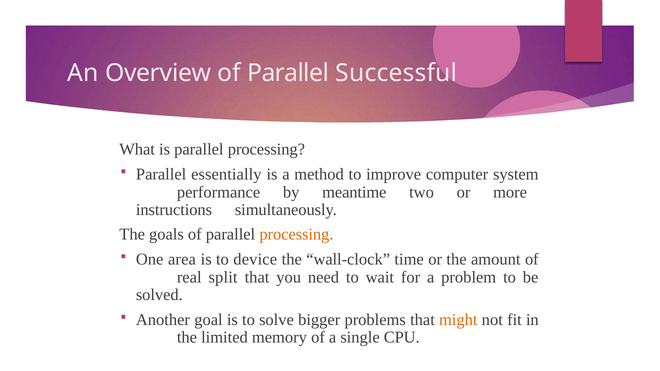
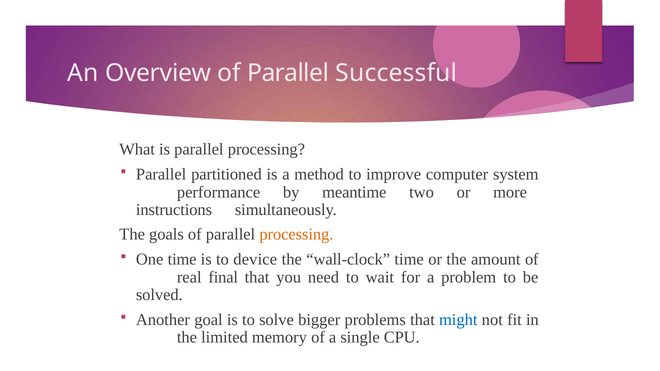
essentially: essentially -> partitioned (226, 174)
One area: area -> time (182, 260)
split: split -> final (223, 277)
might colour: orange -> blue (458, 320)
